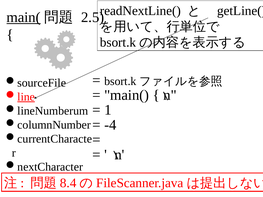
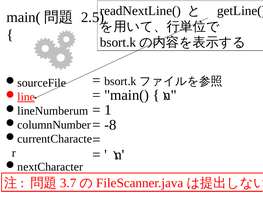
main( underline: present -> none (24, 17)
-4: -4 -> -8 (110, 125)
8.4: 8.4 -> 3.7 (68, 183)
